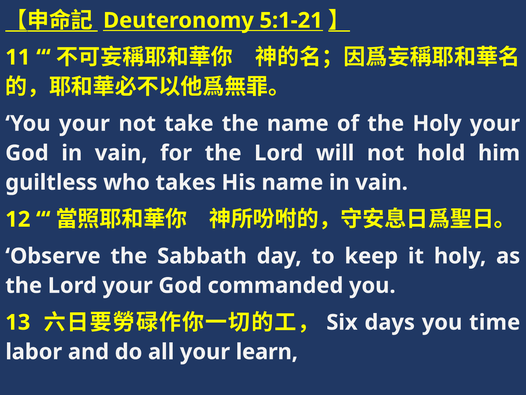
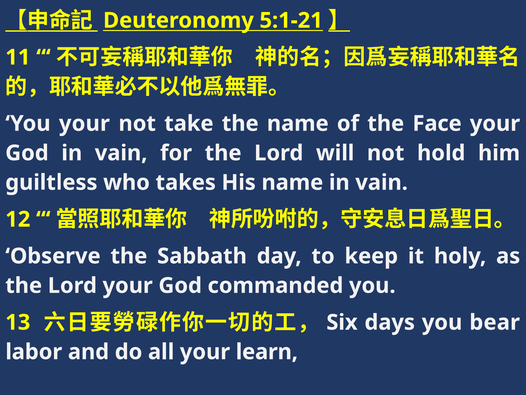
the Holy: Holy -> Face (437, 123)
time: time -> bear (495, 322)
